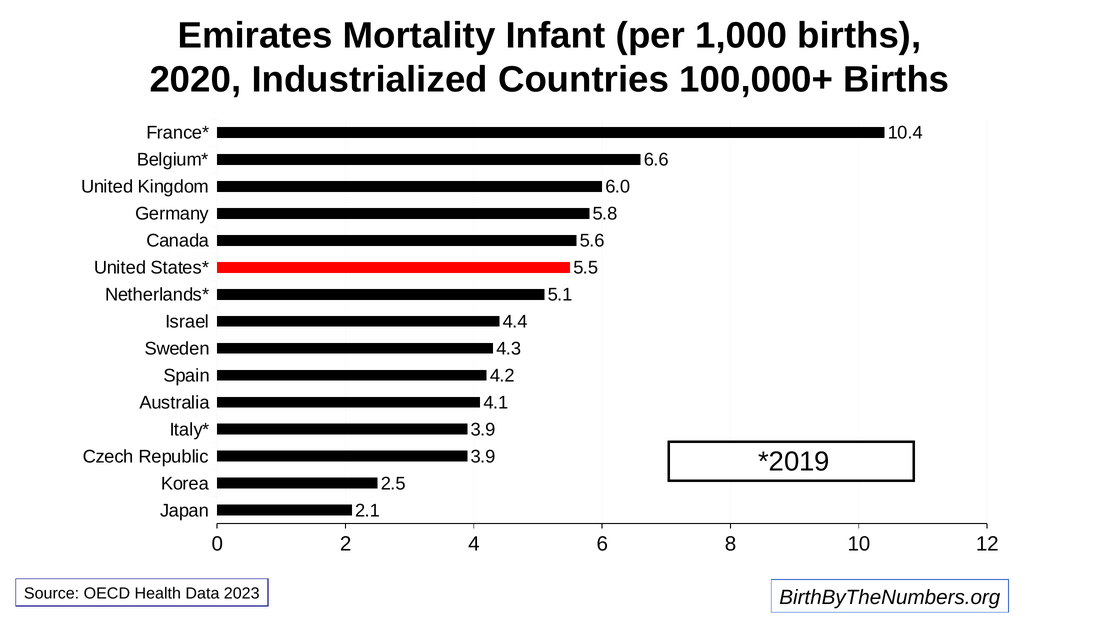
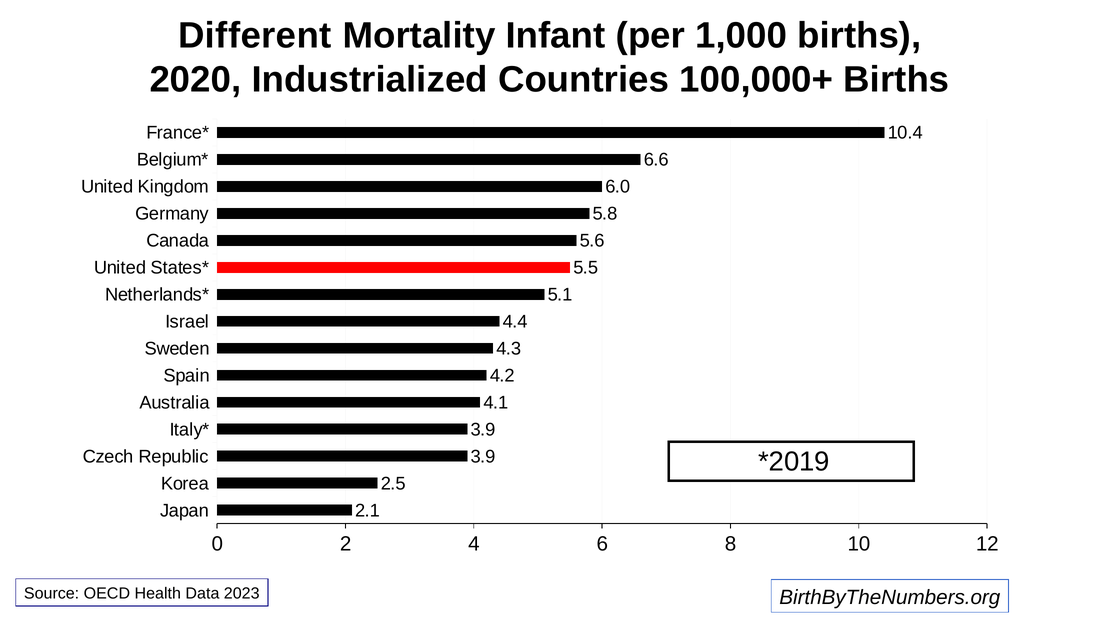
Emirates: Emirates -> Different (255, 36)
